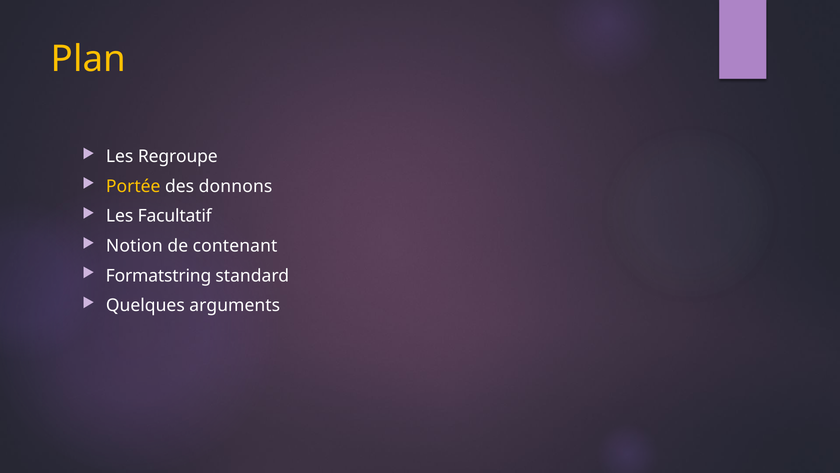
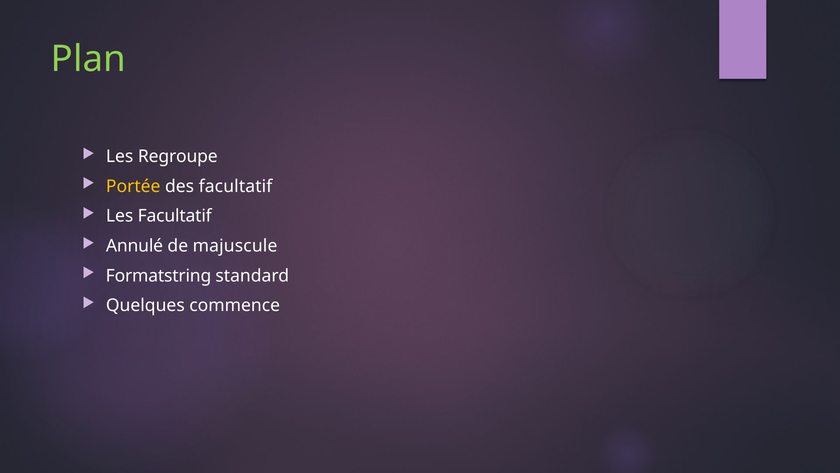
Plan colour: yellow -> light green (88, 59)
des donnons: donnons -> facultatif (236, 186)
Notion: Notion -> Annulé (135, 246)
contenant: contenant -> majuscule (235, 246)
arguments: arguments -> commence (235, 305)
